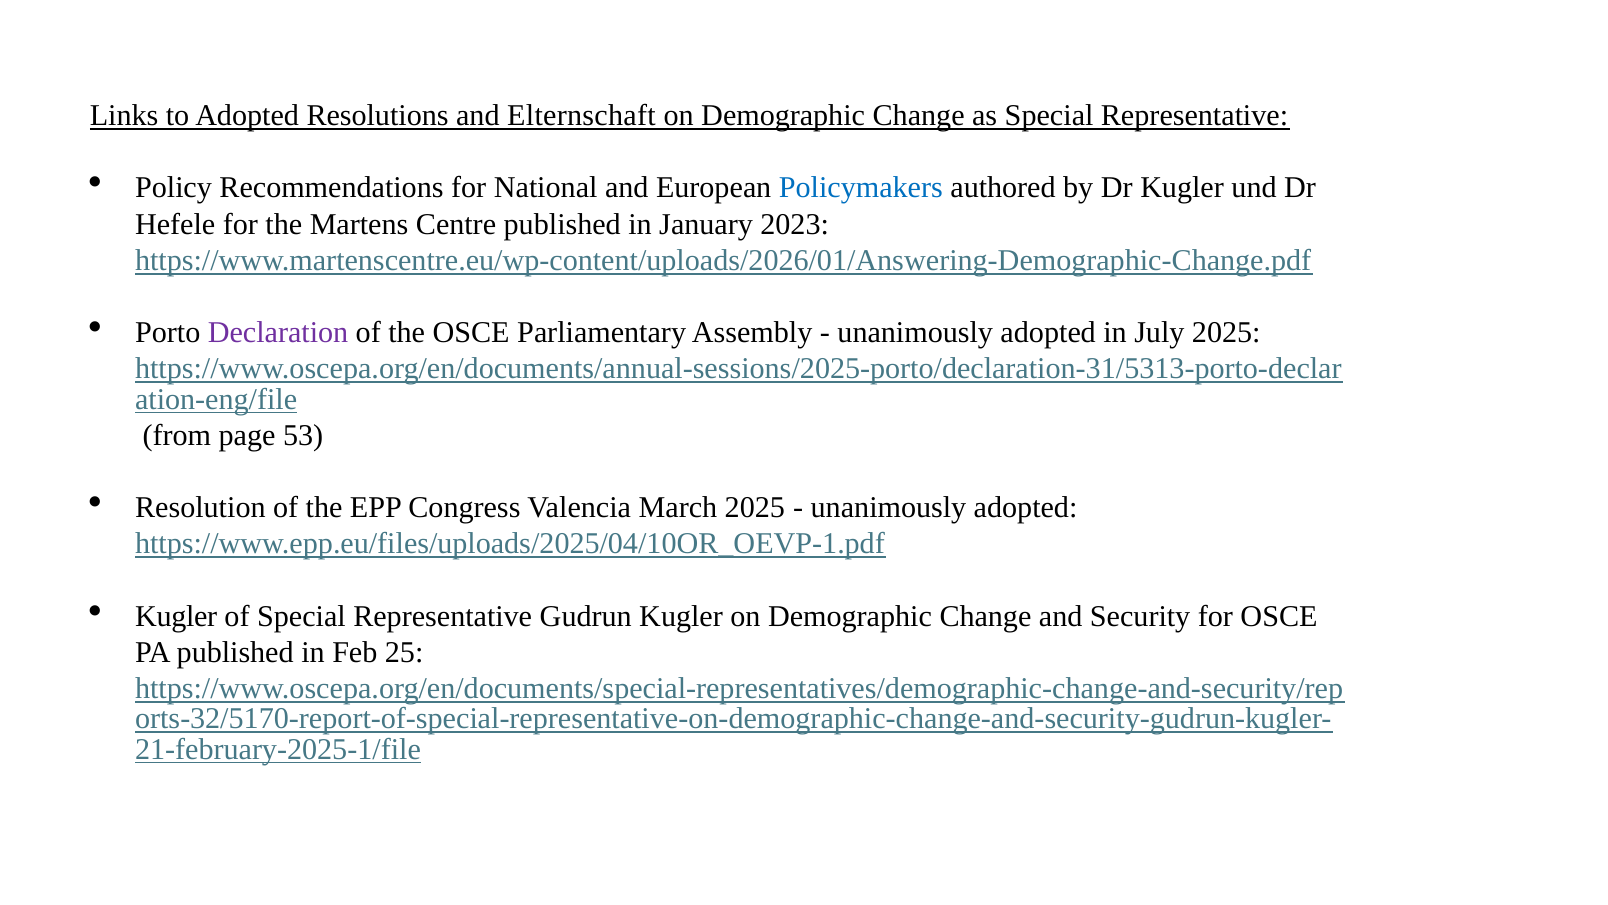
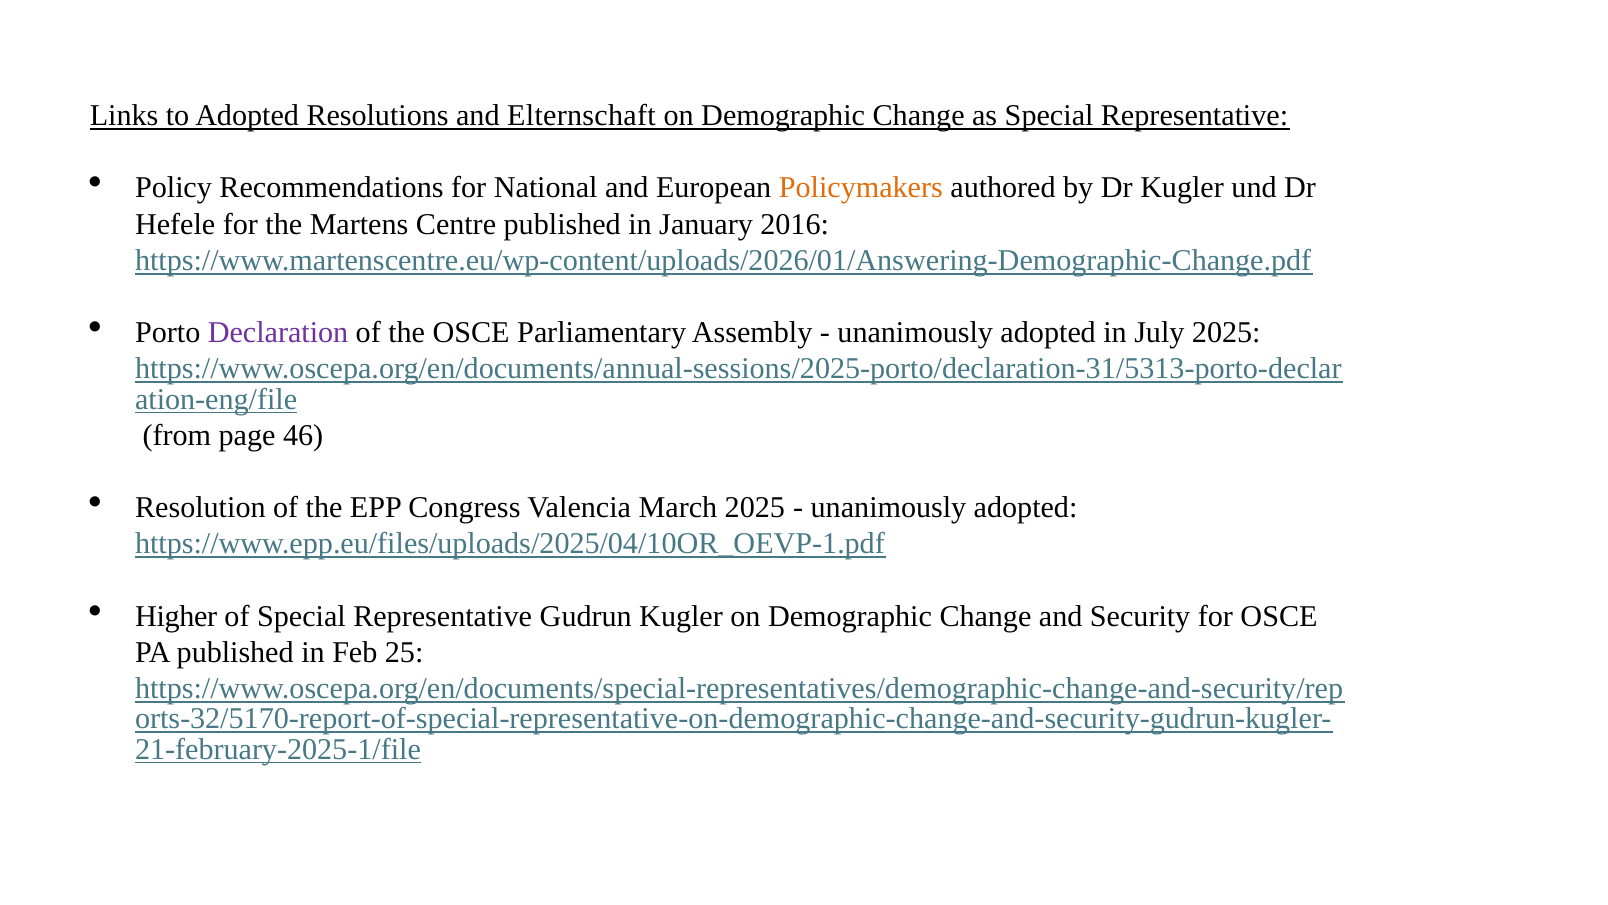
Policymakers colour: blue -> orange (861, 188)
2023: 2023 -> 2016 (795, 224)
53: 53 -> 46 (303, 435)
Kugler: Kugler -> Higher (176, 616)
